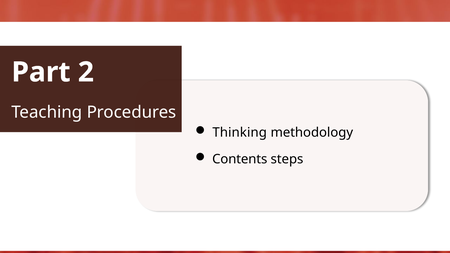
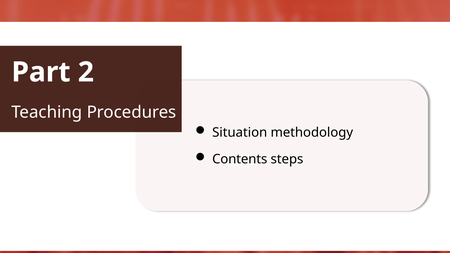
Thinking: Thinking -> Situation (240, 133)
